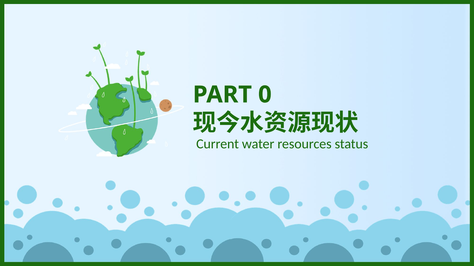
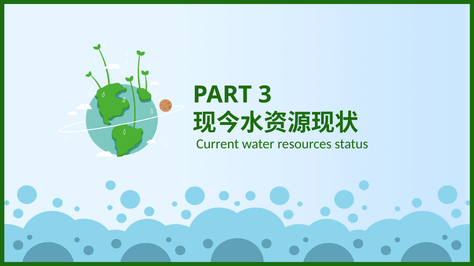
0: 0 -> 3 (265, 95)
